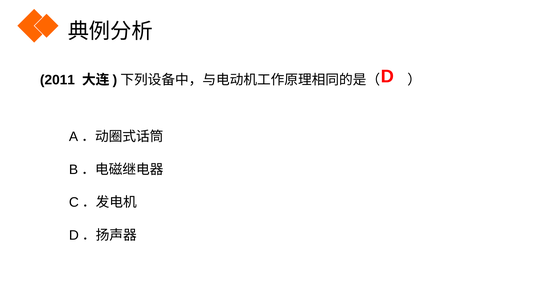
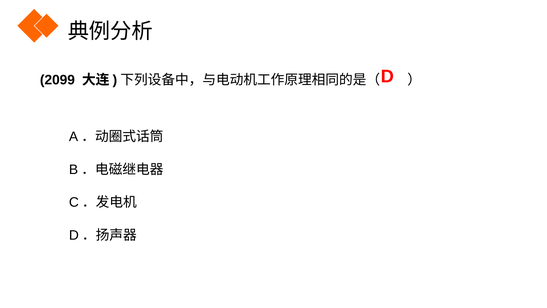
2011: 2011 -> 2099 (57, 80)
